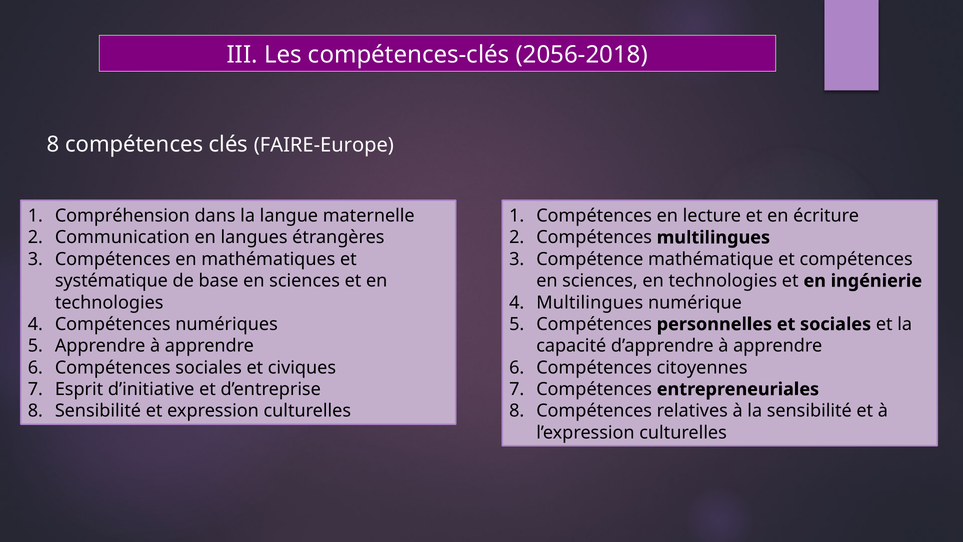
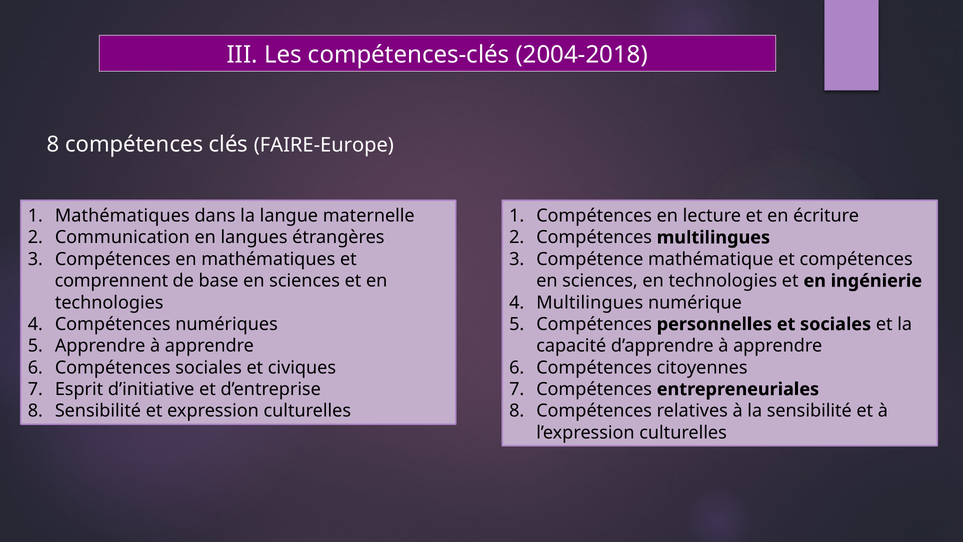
2056-2018: 2056-2018 -> 2004-2018 (582, 55)
Compréhension: Compréhension -> Mathématiques (122, 216)
systématique: systématique -> comprennent (111, 281)
